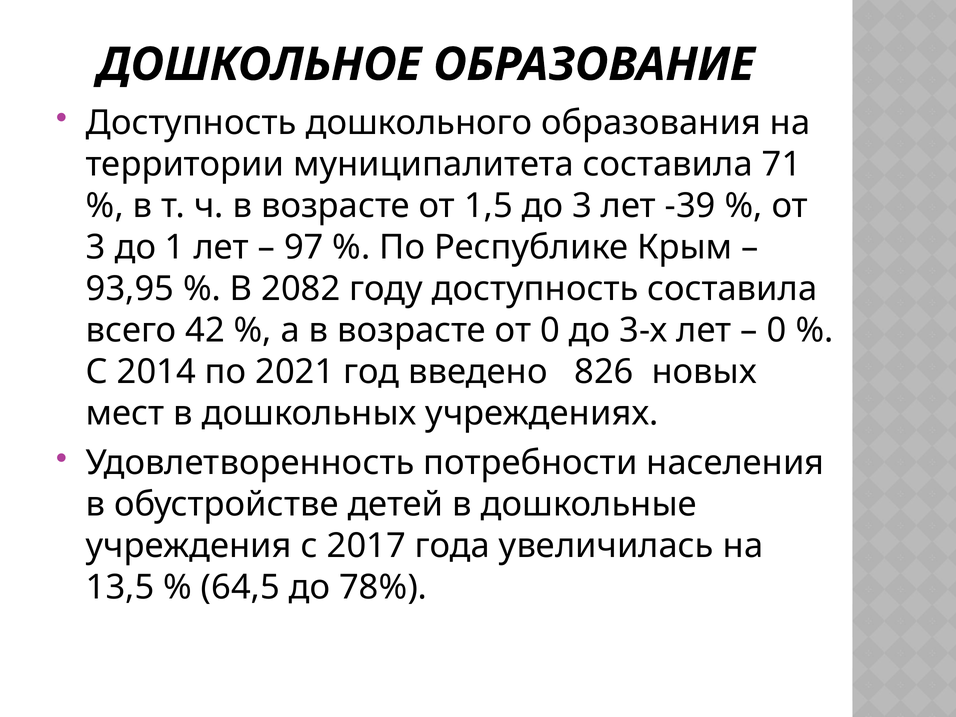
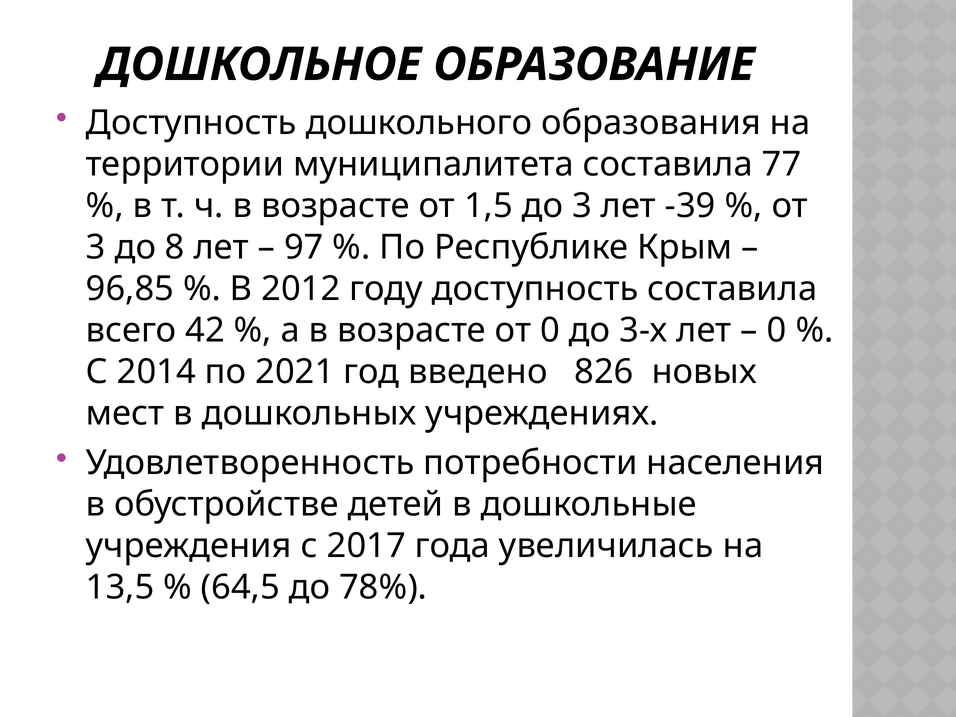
71: 71 -> 77 (782, 164)
1: 1 -> 8 (175, 247)
93,95: 93,95 -> 96,85 (130, 289)
2082: 2082 -> 2012 (301, 289)
